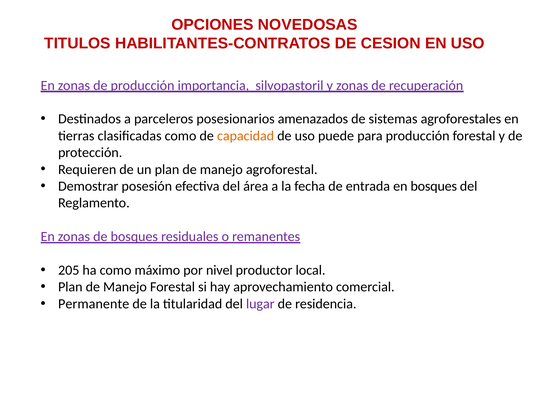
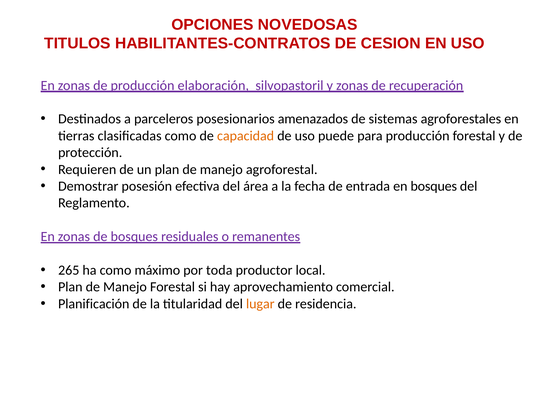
importancia: importancia -> elaboración (213, 85)
205: 205 -> 265 (69, 270)
nivel: nivel -> toda (219, 270)
Permanente: Permanente -> Planificación (94, 304)
lugar colour: purple -> orange (260, 304)
